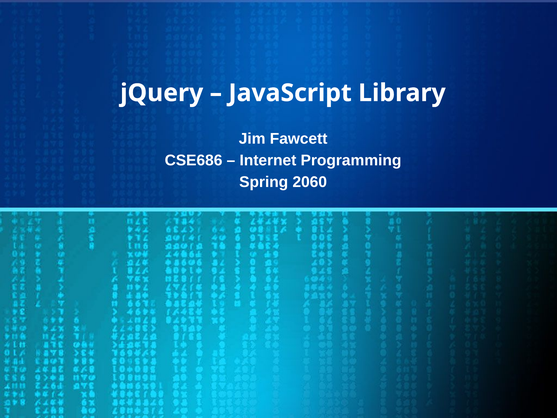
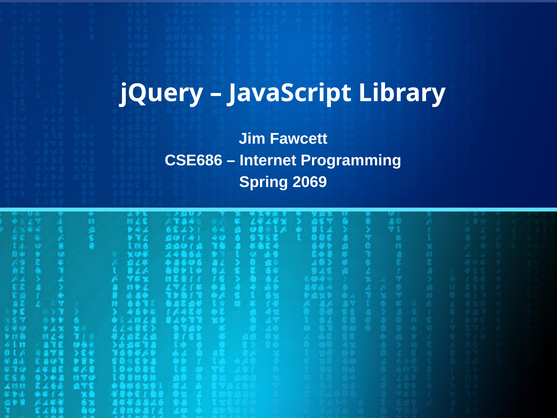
2060: 2060 -> 2069 (310, 182)
